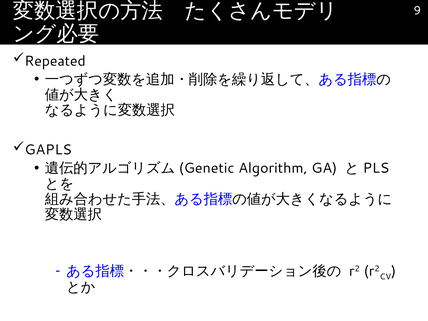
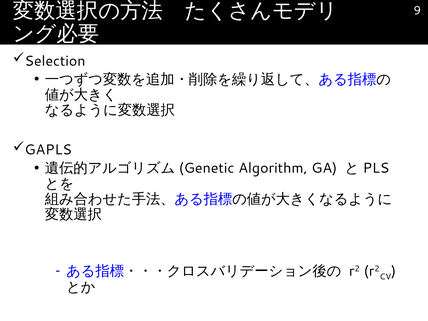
Repeated: Repeated -> Selection (55, 61)
